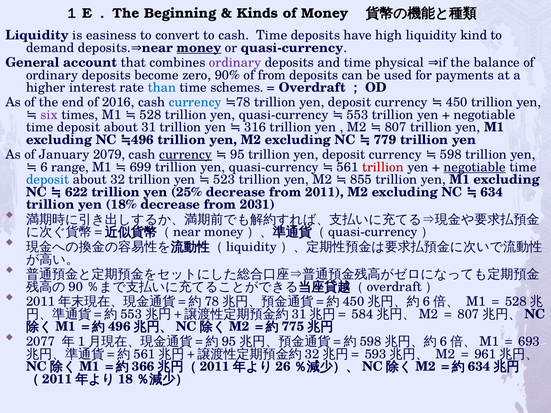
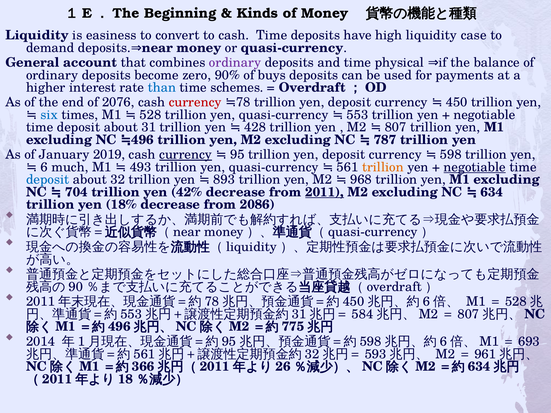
kind: kind -> case (474, 35)
money underline: present -> none (199, 48)
of from: from -> buys (272, 75)
2016: 2016 -> 2076 (118, 102)
currency colour: blue -> red (195, 102)
six colour: purple -> blue (49, 115)
316: 316 -> 428 (255, 127)
779: 779 -> 787 (385, 140)
2079: 2079 -> 2019 (109, 155)
range: range -> much (70, 167)
699: 699 -> 493 (141, 167)
trillion colour: red -> orange (383, 167)
523: 523 -> 893 (224, 180)
855: 855 -> 968 (361, 180)
622: 622 -> 704 (77, 192)
25%: 25% -> 42% (187, 192)
2011 underline: none -> present (325, 192)
2031: 2031 -> 2086 (257, 205)
2077: 2077 -> 2014 (41, 342)
